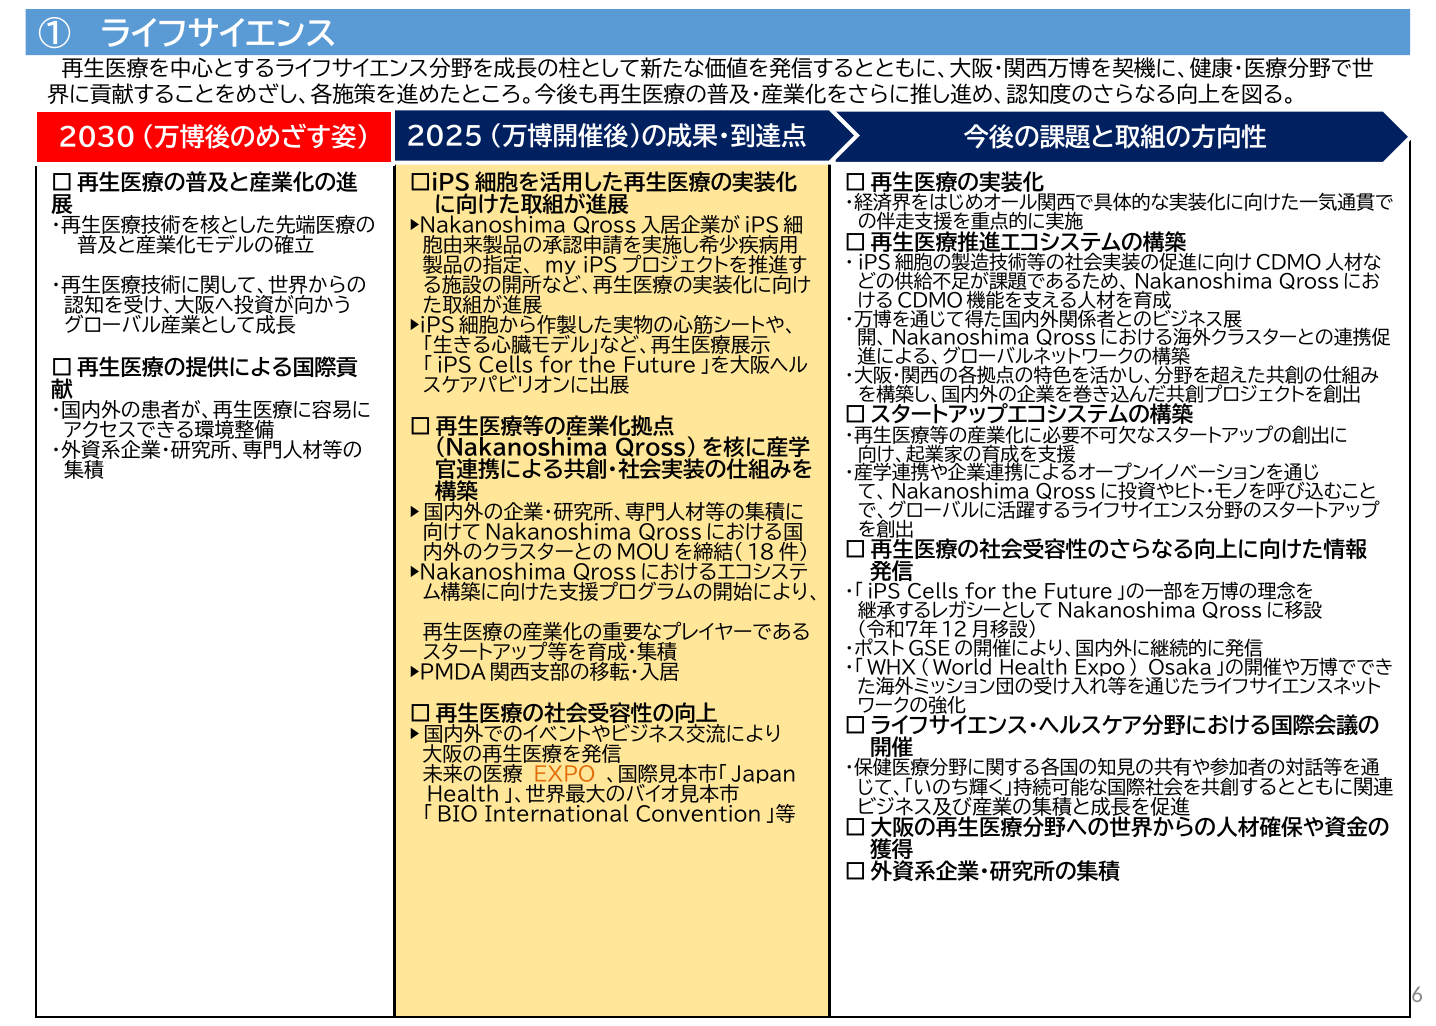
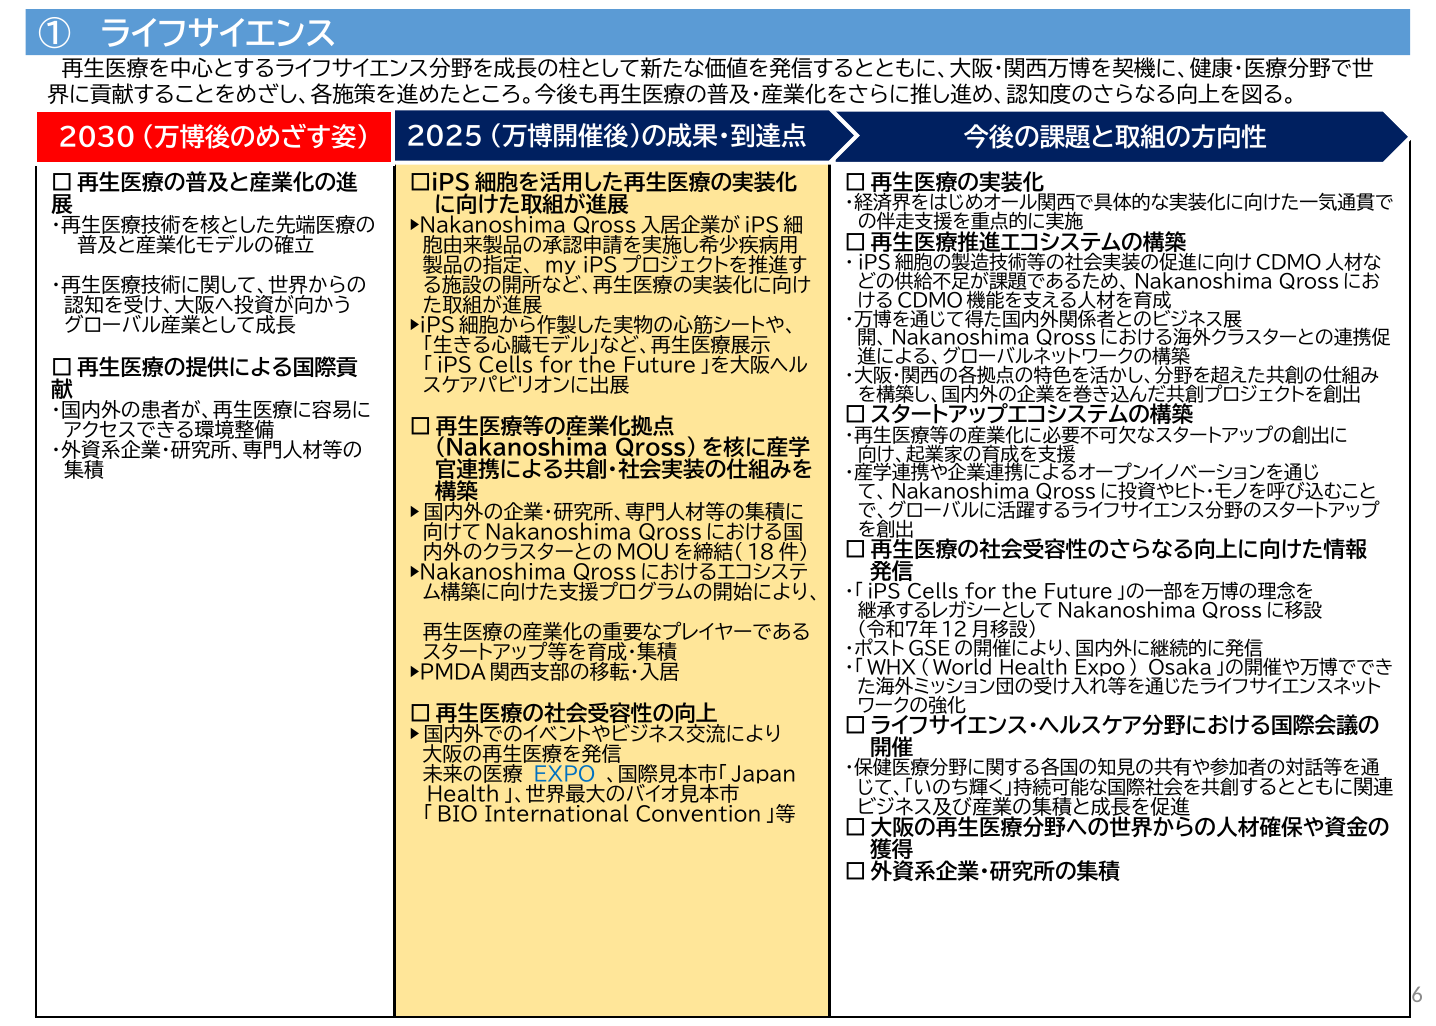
EXPO colour: orange -> blue (564, 775)
